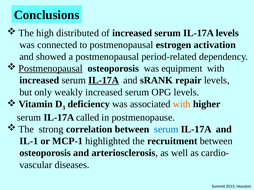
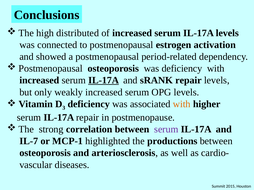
Postmenopausal underline: present -> none (51, 69)
was equipment: equipment -> deficiency (182, 69)
IL-17A called: called -> repair (88, 118)
serum colour: blue -> purple (166, 130)
IL-1: IL-1 -> IL-7 (29, 141)
recruitment: recruitment -> productions (172, 141)
